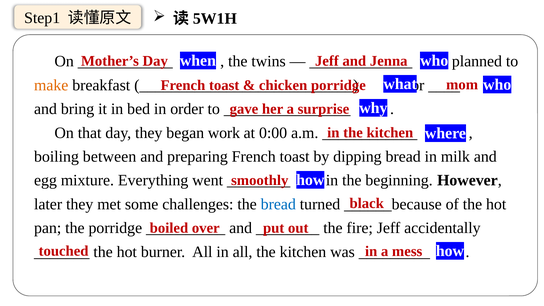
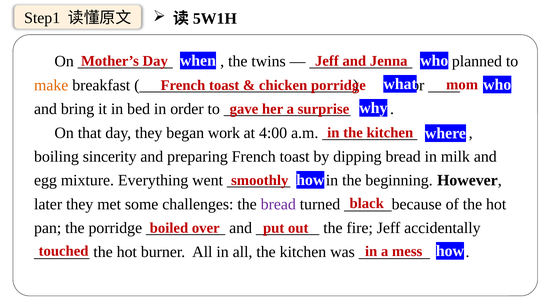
0:00: 0:00 -> 4:00 (273, 133)
between: between -> sincerity (110, 157)
bread colour: blue -> purple (278, 204)
